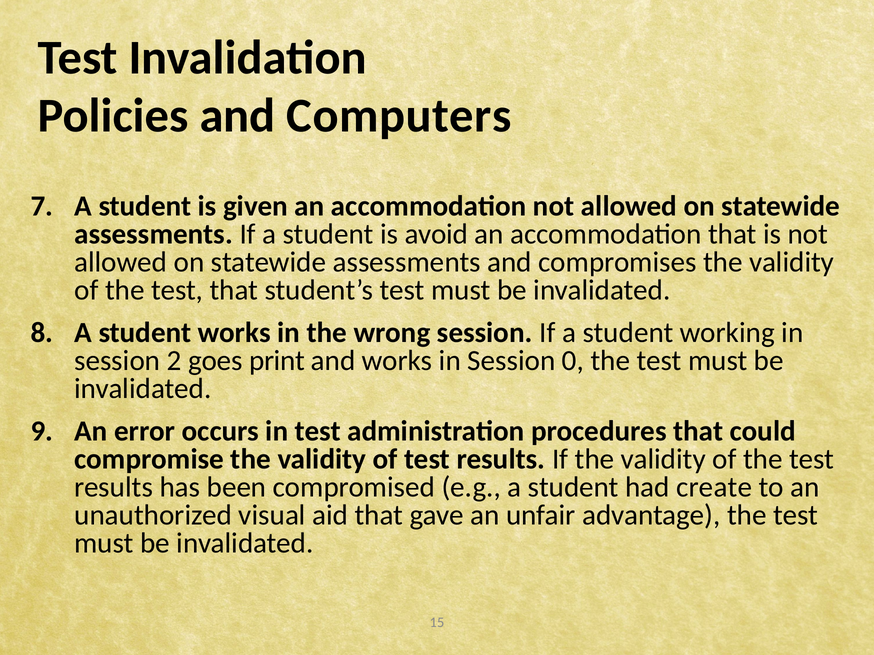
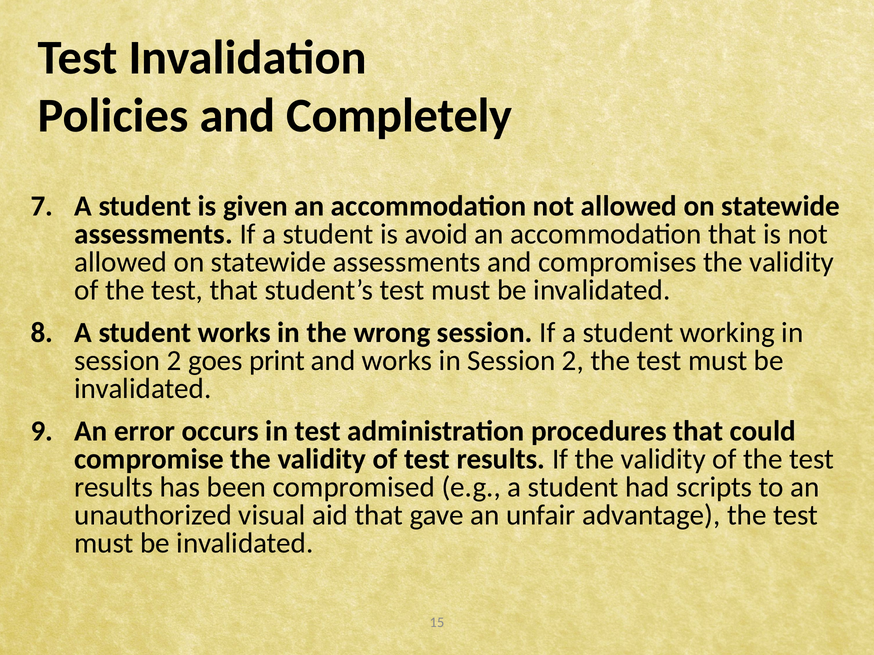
Computers: Computers -> Completely (399, 116)
works in Session 0: 0 -> 2 (573, 361)
create: create -> scripts (714, 487)
